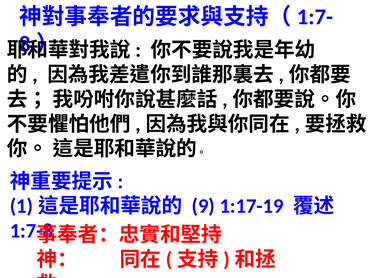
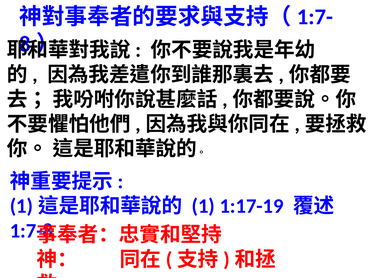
9: 9 -> 1 (203, 206)
